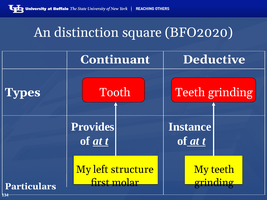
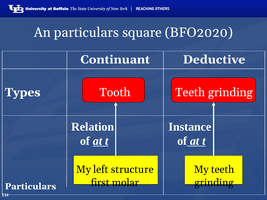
An distinction: distinction -> particulars (86, 33)
Provides: Provides -> Relation (93, 127)
